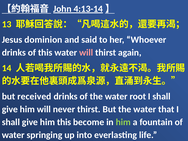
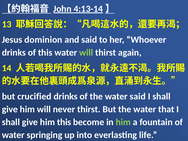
will colour: pink -> light green (86, 53)
received: received -> crucified (34, 96)
water root: root -> said (138, 96)
